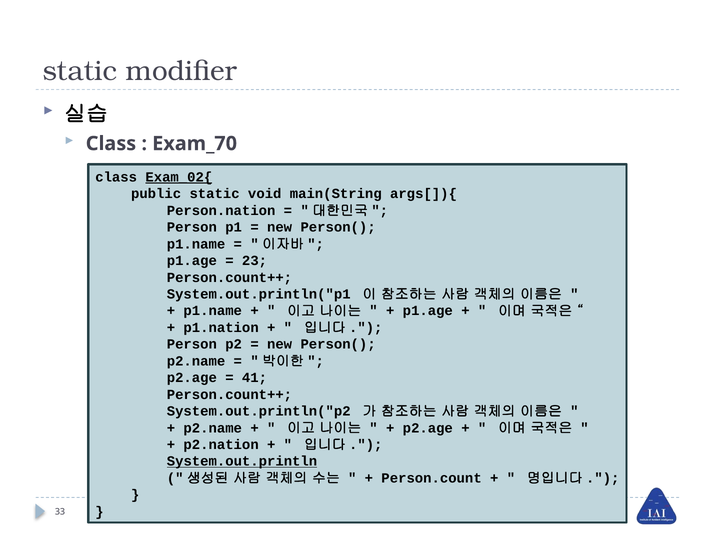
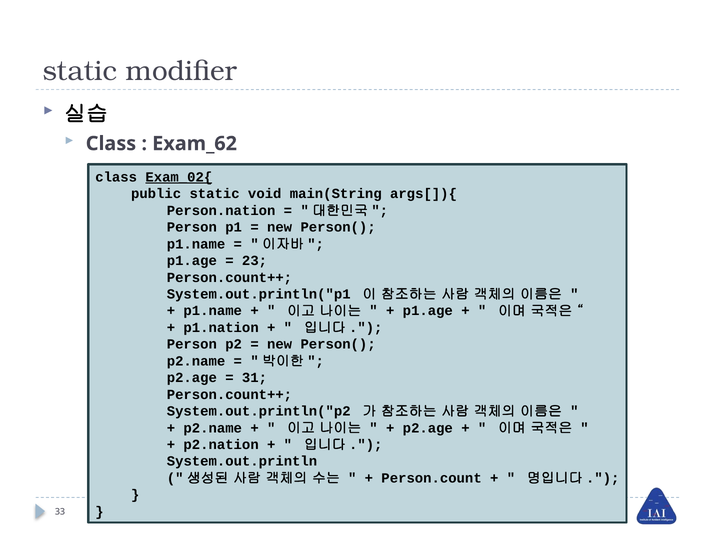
Exam_70: Exam_70 -> Exam_62 (195, 143)
41: 41 -> 31 (254, 377)
System.out.println underline: present -> none (242, 461)
